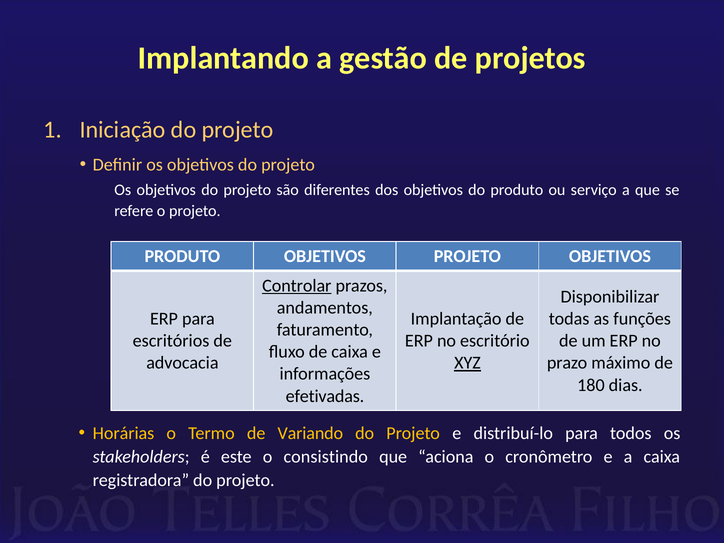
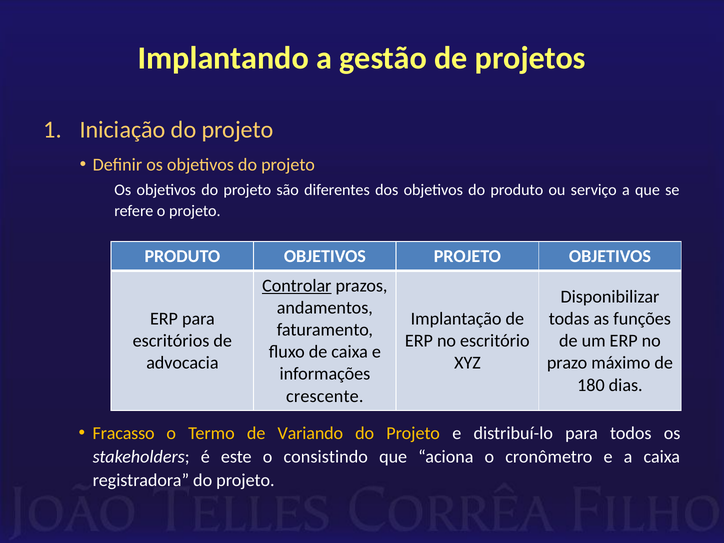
XYZ underline: present -> none (467, 363)
efetivadas: efetivadas -> crescente (325, 396)
Horárias: Horárias -> Fracasso (124, 433)
